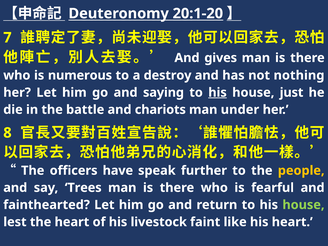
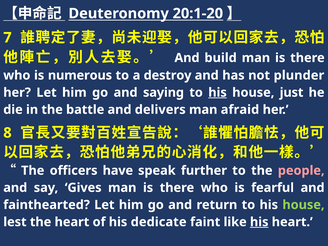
gives: gives -> build (221, 58)
nothing: nothing -> plunder (299, 75)
chariots: chariots -> delivers (160, 110)
under: under -> afraid (240, 110)
people colour: yellow -> pink (301, 171)
Trees: Trees -> Gives (83, 188)
livestock: livestock -> dedicate (159, 222)
his underline: none -> present (259, 222)
